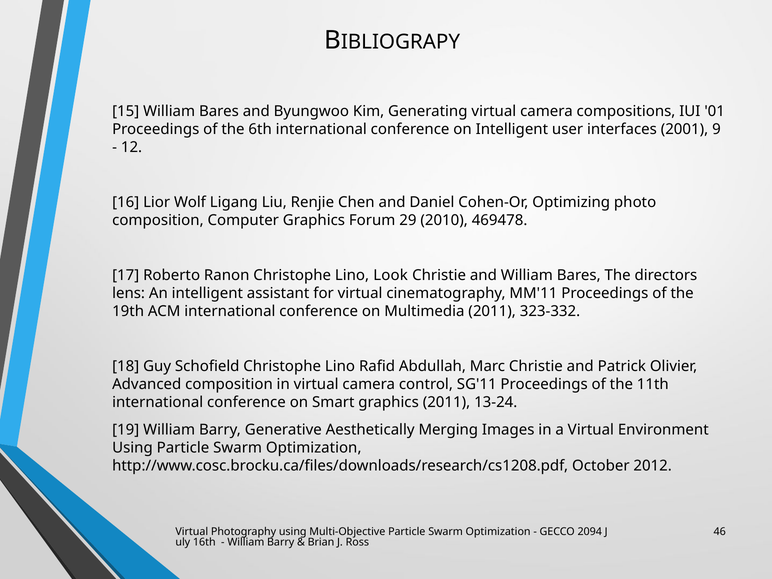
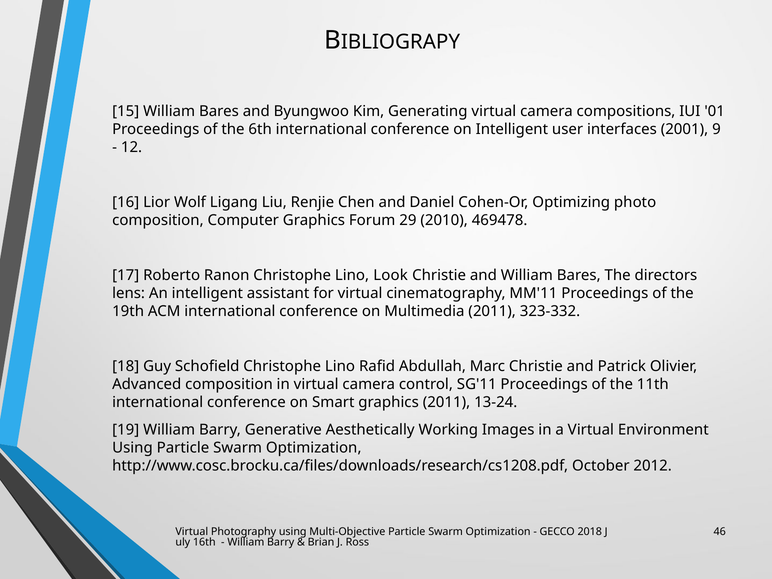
Merging: Merging -> Working (448, 430)
2094: 2094 -> 2018 (590, 532)
